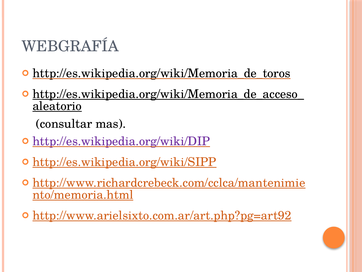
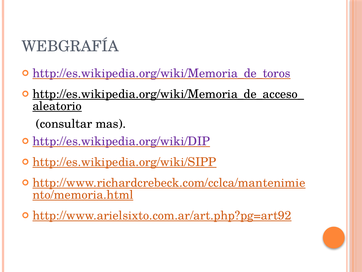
http://es.wikipedia.org/wiki/Memoria_de_toros colour: black -> purple (161, 73)
